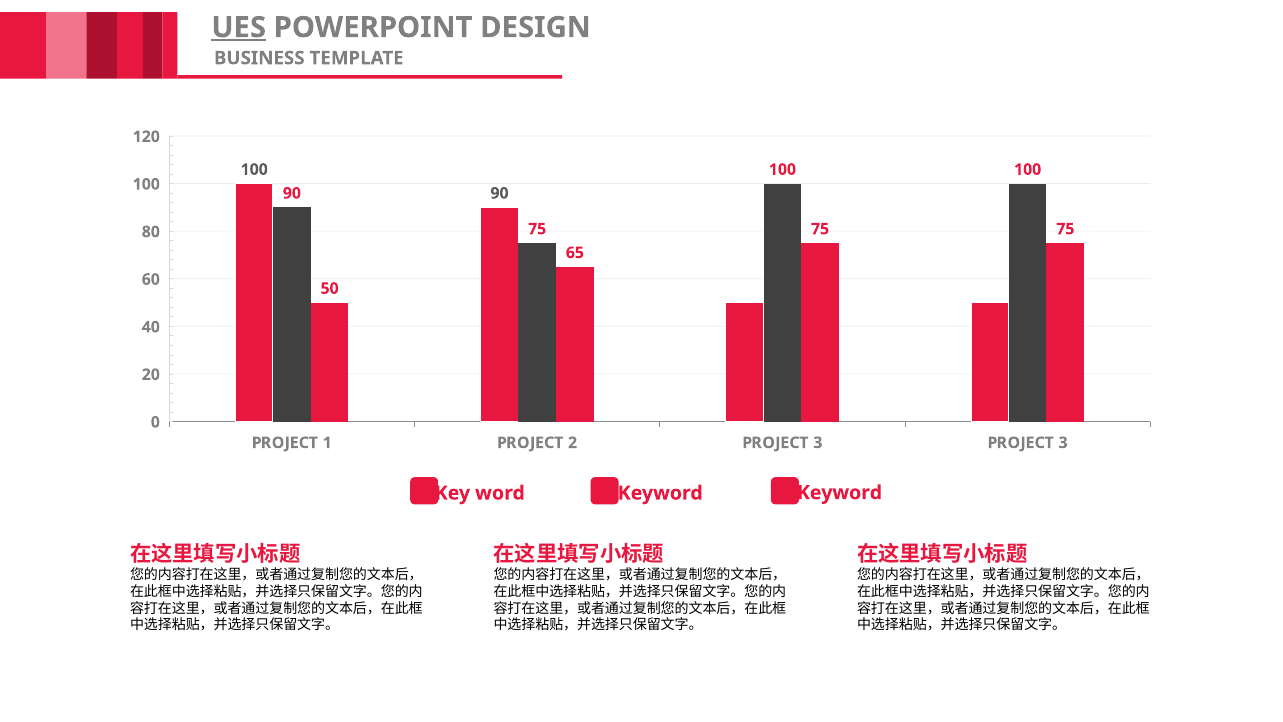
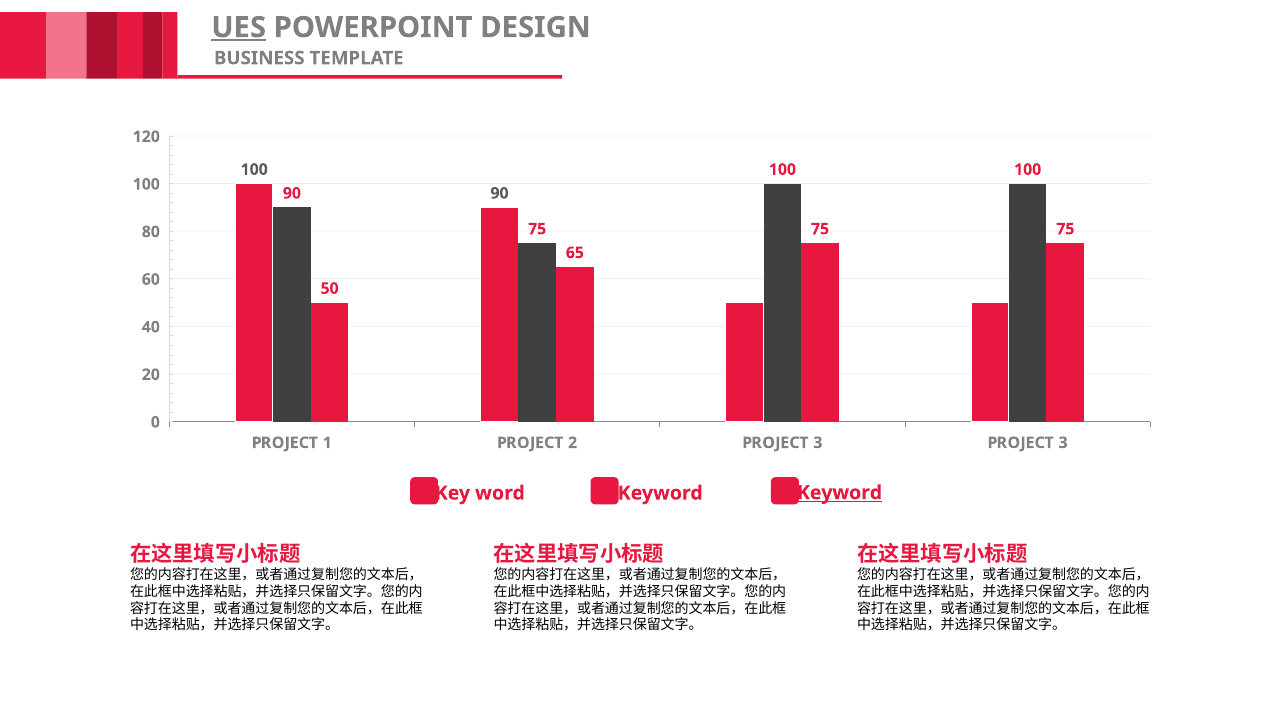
Keyword underline: none -> present (839, 493)
